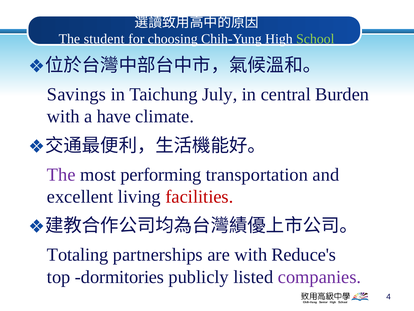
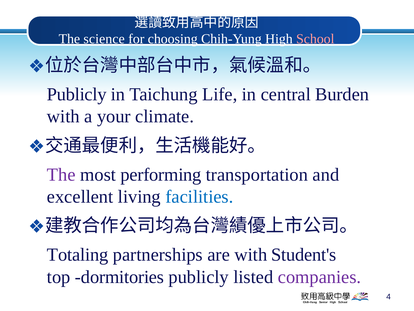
student: student -> science (104, 39)
School colour: light green -> pink (315, 39)
Savings: Savings -> Publicly (77, 94)
July: July -> Life (220, 94)
have: have -> your (114, 116)
facilities colour: red -> blue (199, 196)
Reduce's: Reduce's -> Student's (304, 254)
